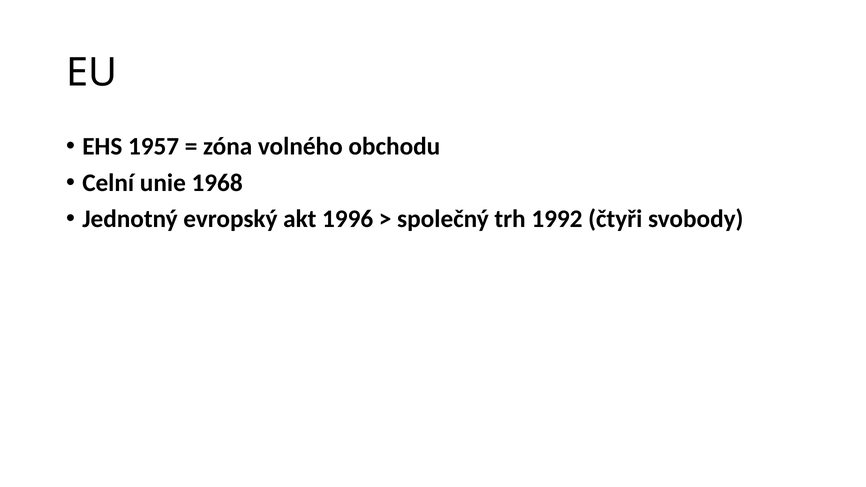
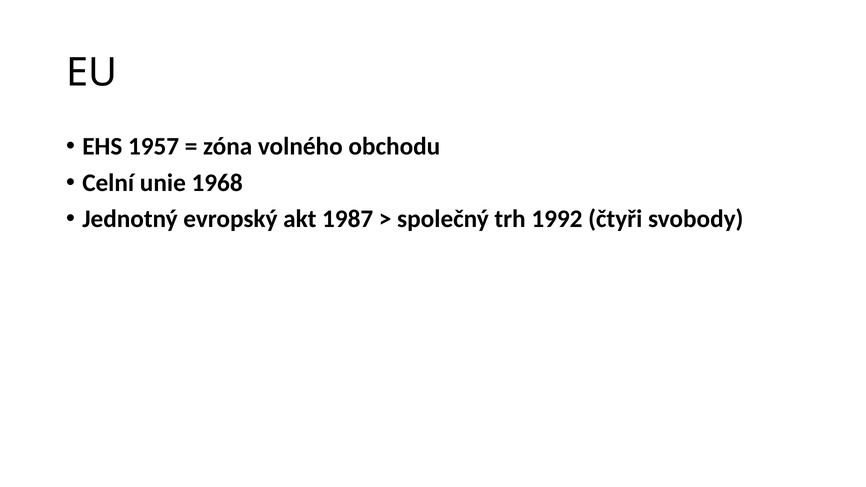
1996: 1996 -> 1987 (348, 219)
